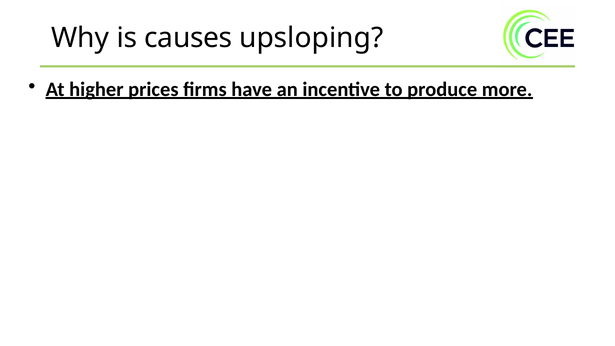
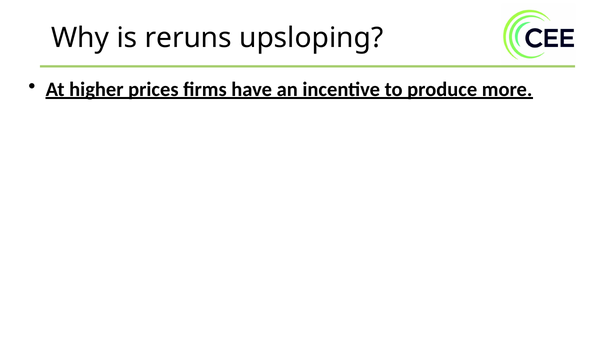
causes: causes -> reruns (188, 38)
